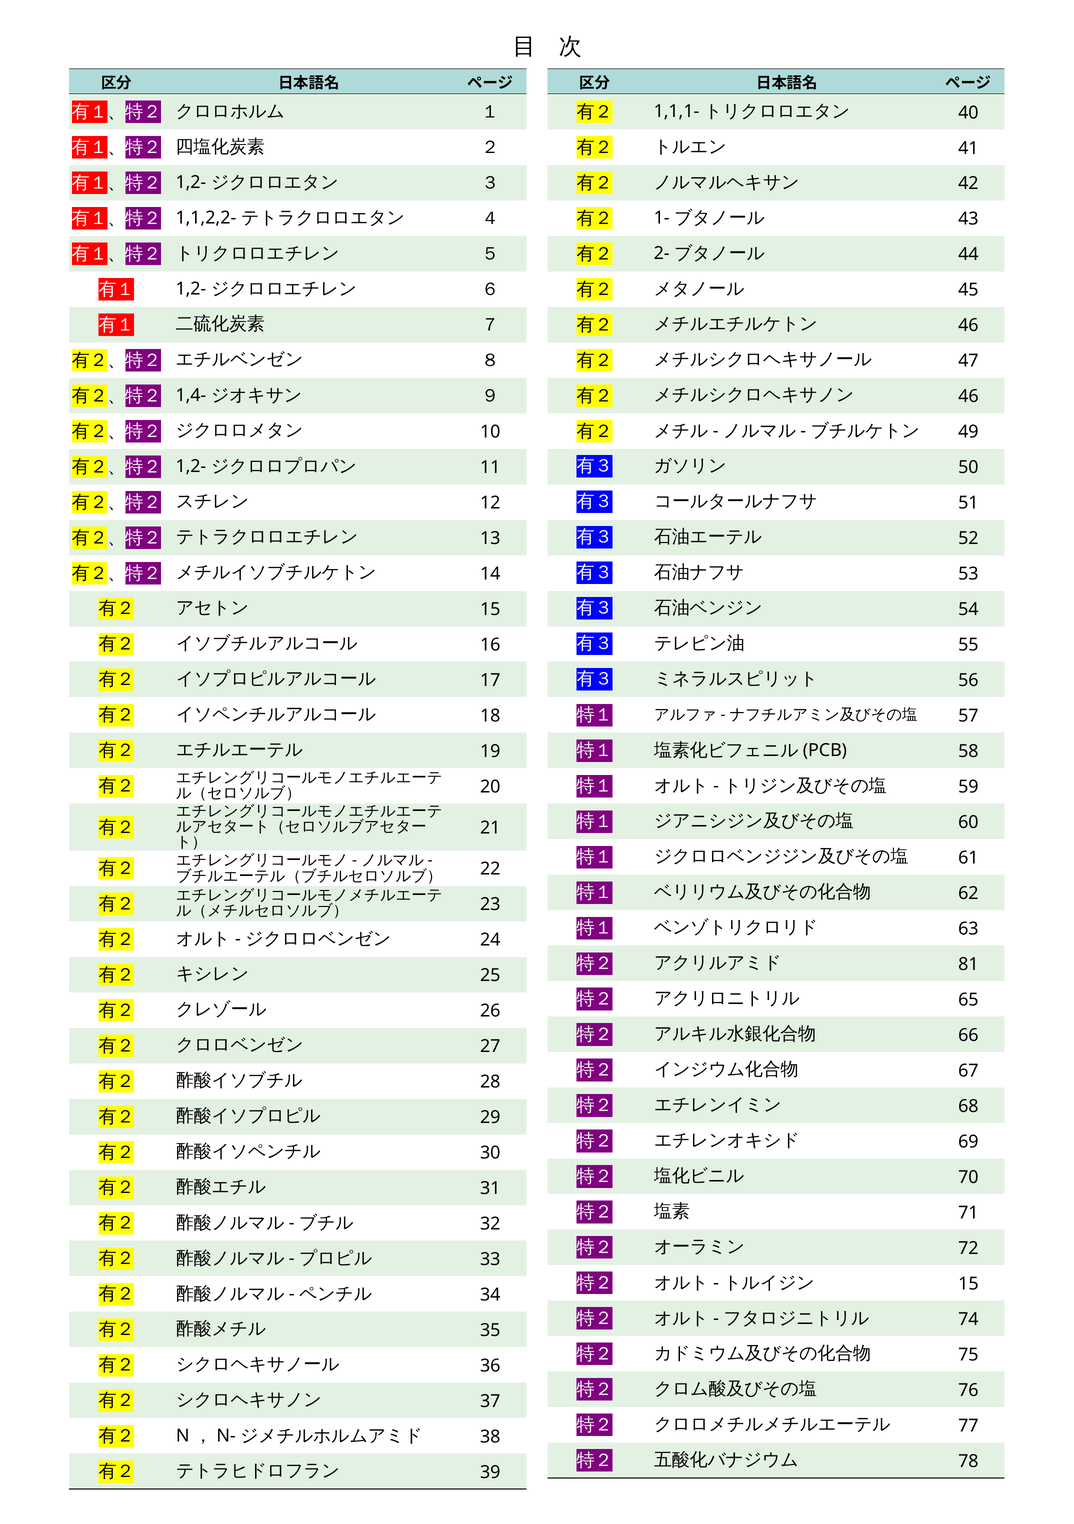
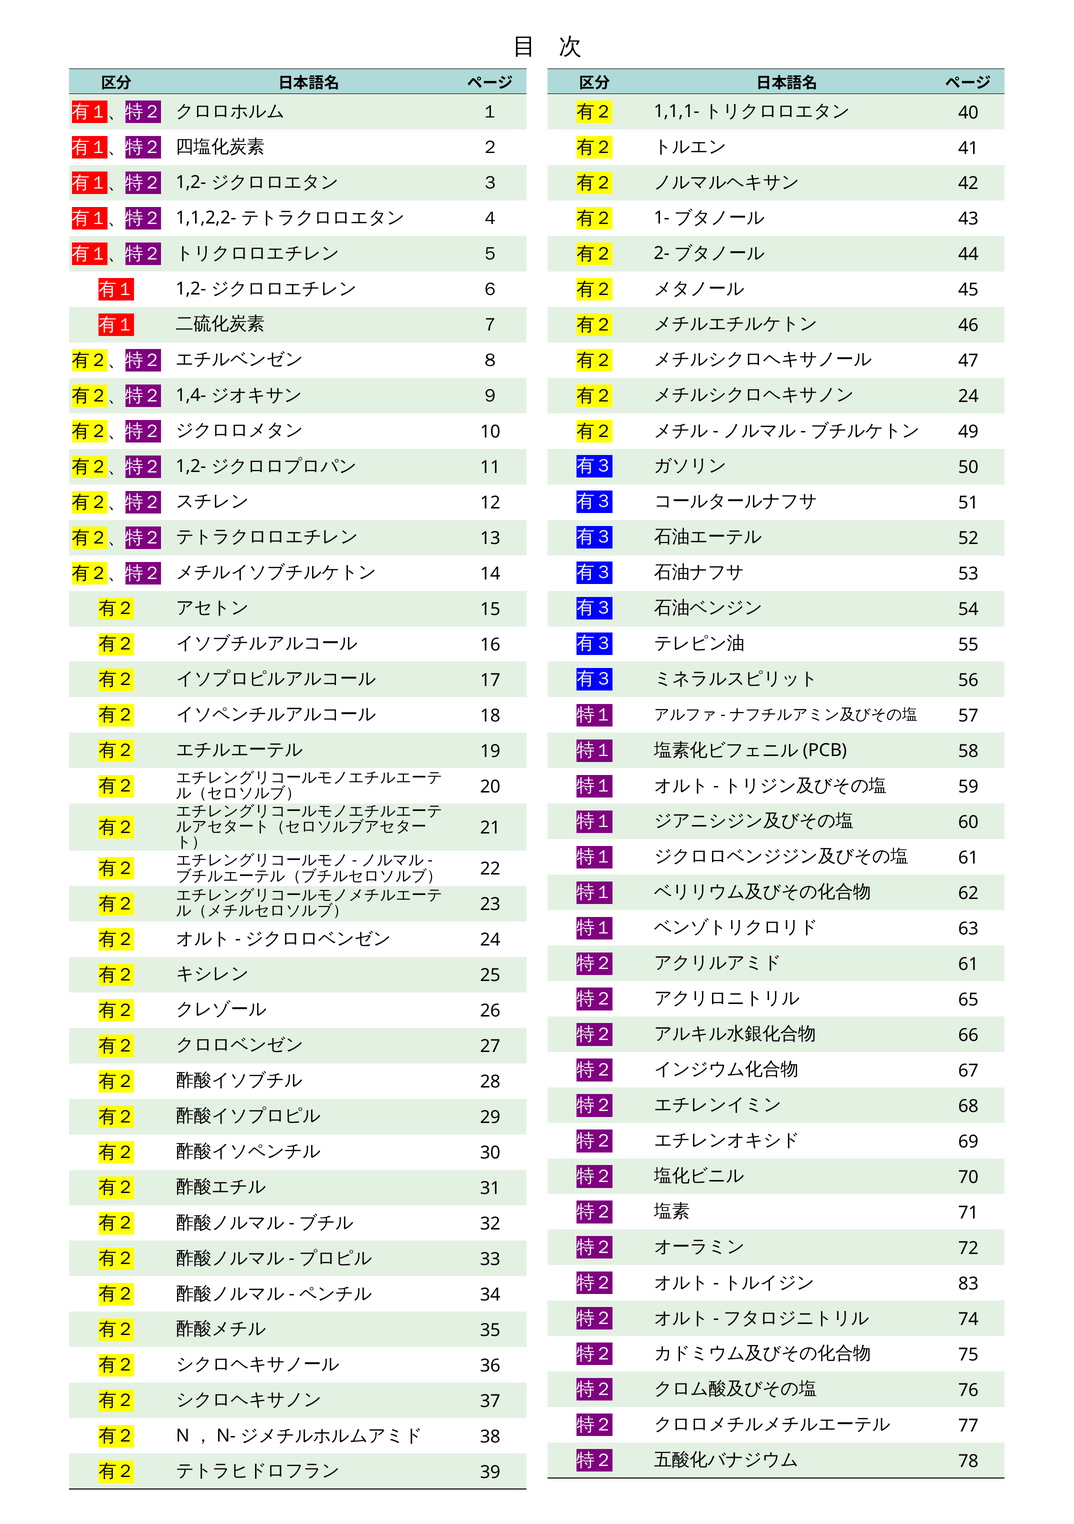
46: 46 -> 24 (968, 396)
81: 81 -> 61 (968, 964)
15: 15 -> 83 (968, 1284)
